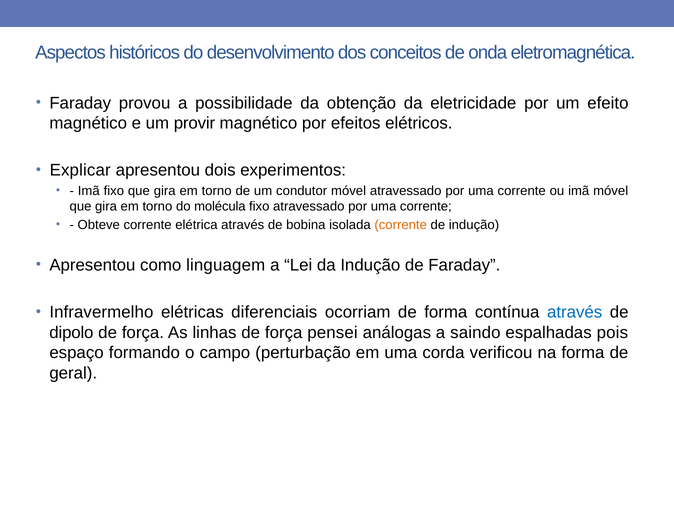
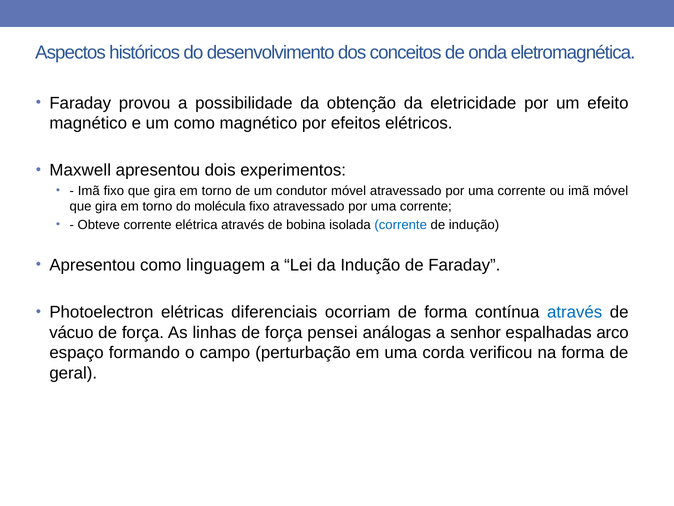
um provir: provir -> como (194, 123)
Explicar: Explicar -> Maxwell (80, 170)
corrente colour: orange -> blue (401, 225)
Infravermelho: Infravermelho -> Photoelectron (101, 312)
dipolo: dipolo -> vácuo (71, 332)
saindo: saindo -> senhor (476, 332)
pois: pois -> arco (613, 332)
